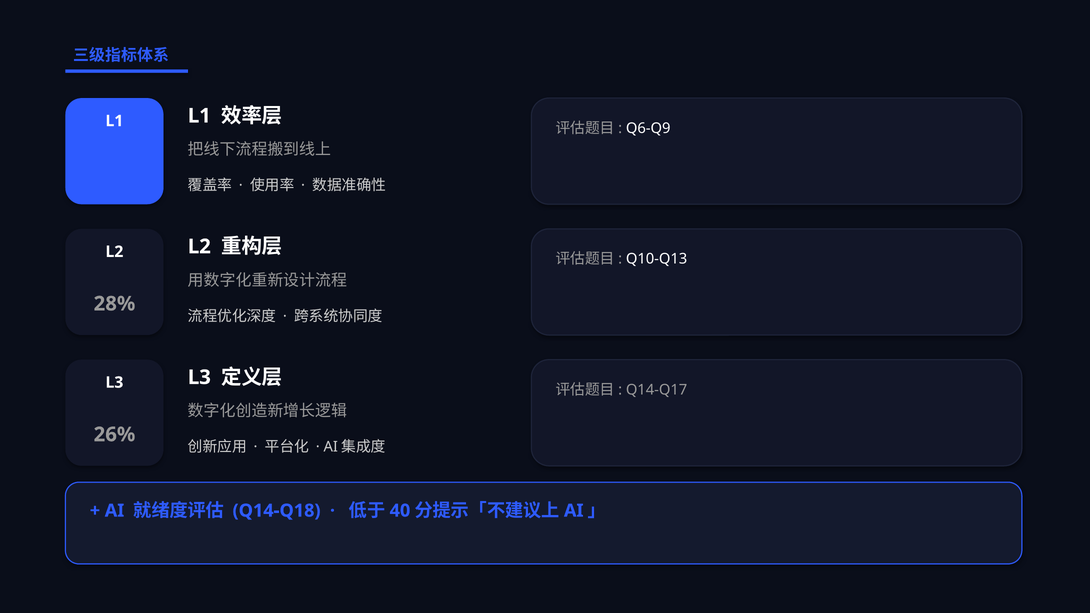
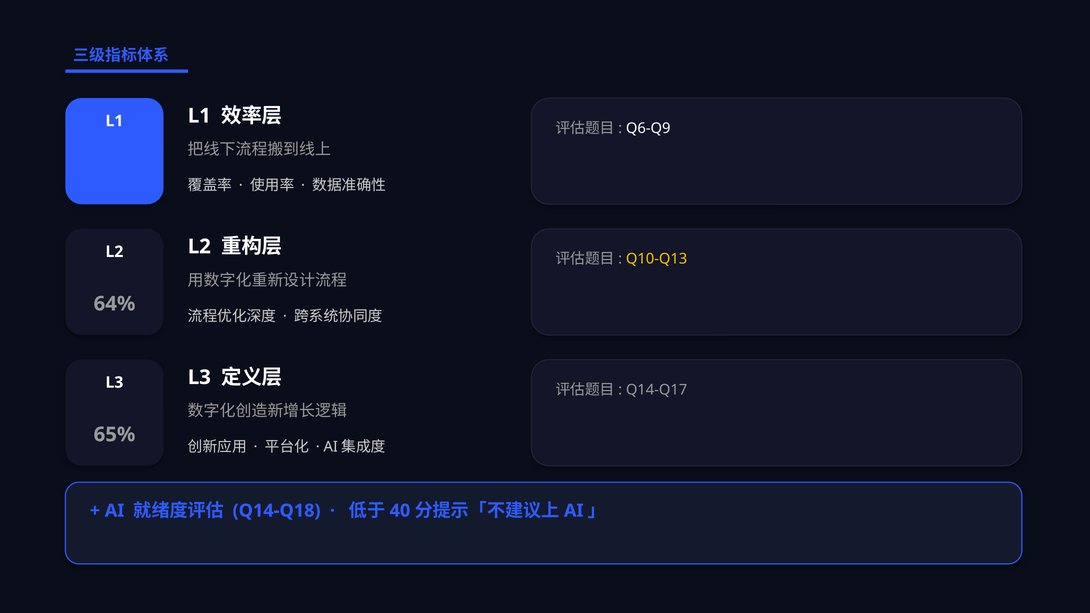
Q10-Q13 colour: white -> yellow (657, 259)
28%: 28% -> 64% (114, 304)
26%: 26% -> 65% (114, 435)
